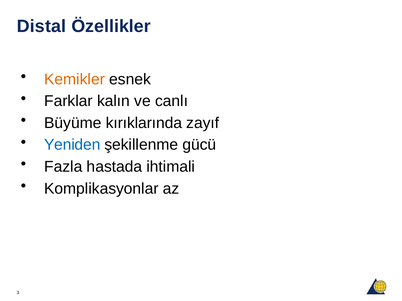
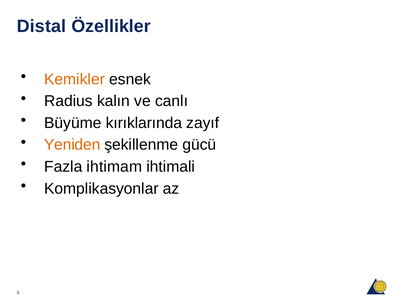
Farklar: Farklar -> Radius (68, 101)
Yeniden colour: blue -> orange (72, 145)
hastada: hastada -> ihtimam (114, 167)
